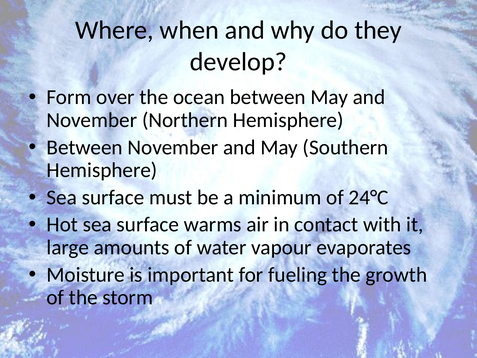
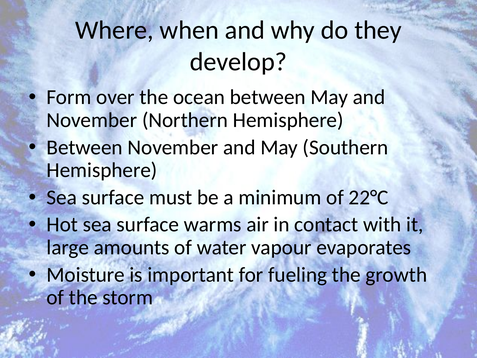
24°C: 24°C -> 22°C (369, 197)
